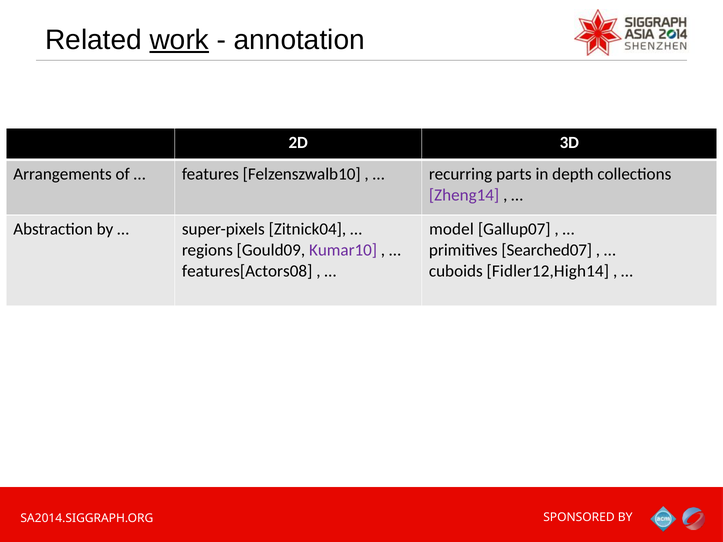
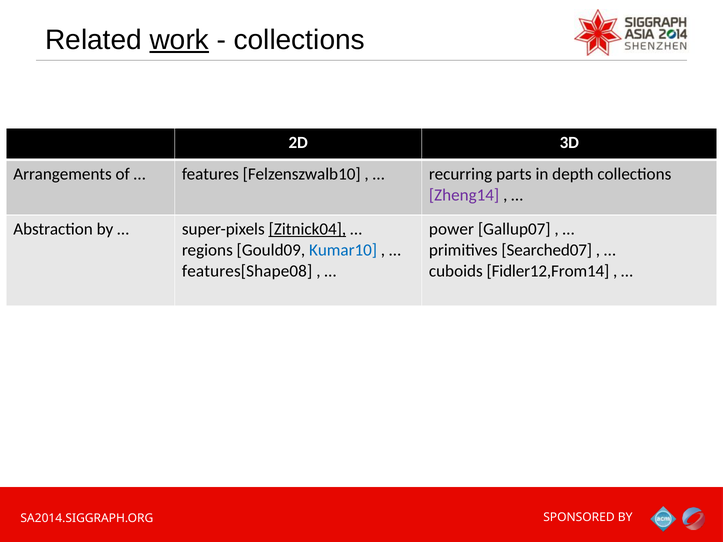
annotation: annotation -> collections (299, 40)
Zitnick04 underline: none -> present (307, 229)
model: model -> power (452, 229)
Kumar10 colour: purple -> blue (343, 250)
features[Actors08: features[Actors08 -> features[Shape08 (247, 271)
Fidler12,High14: Fidler12,High14 -> Fidler12,From14 (548, 271)
